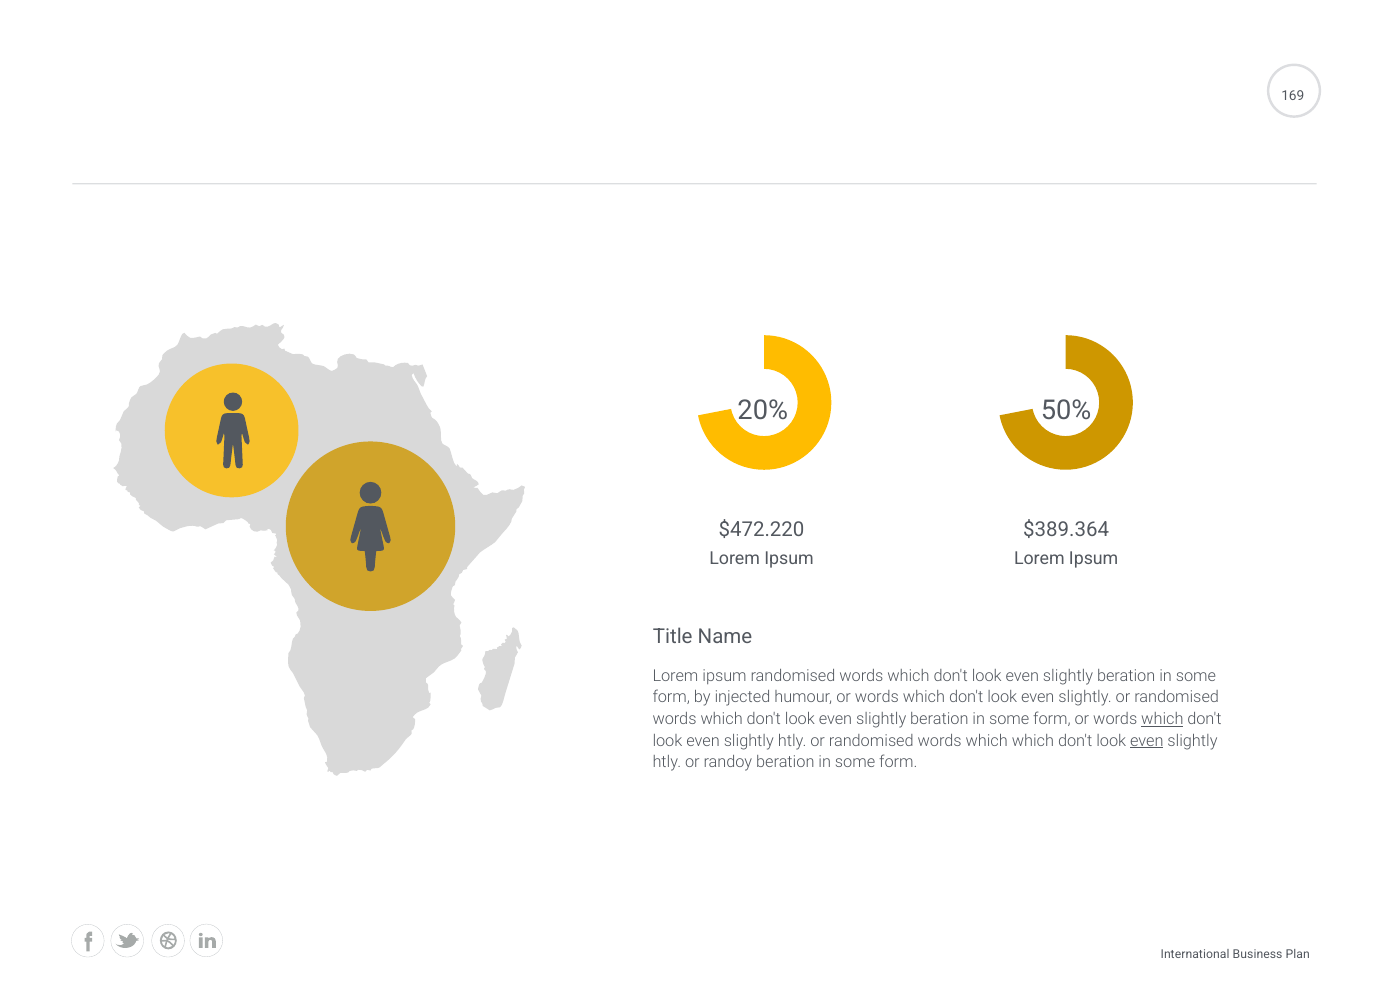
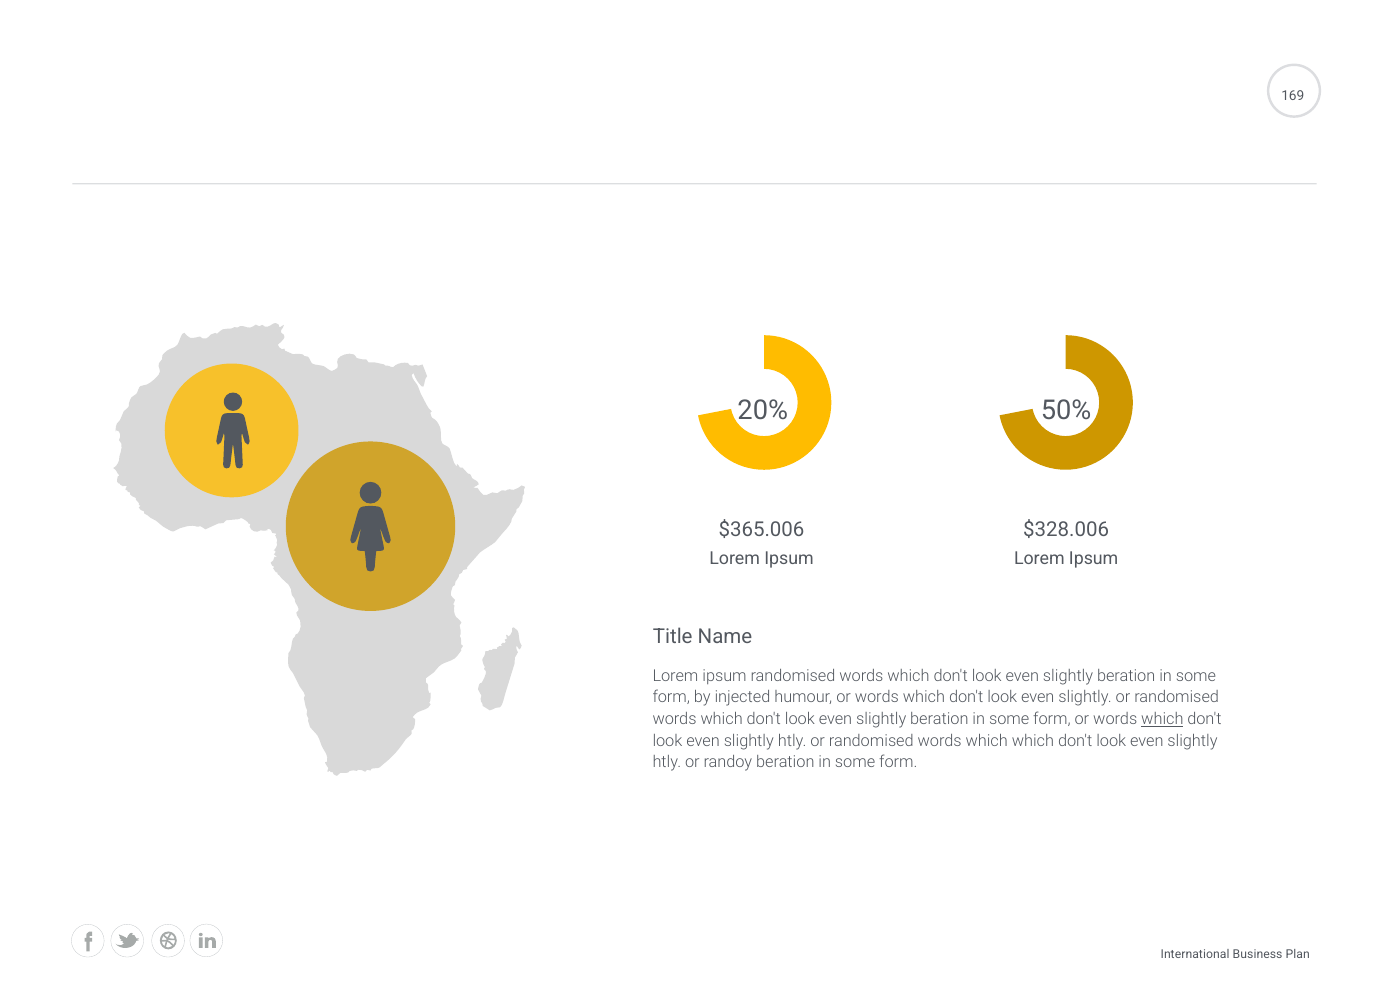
$472.220: $472.220 -> $365.006 (762, 530)
$389.364: $389.364 -> $328.006 (1066, 530)
even underline: present -> none (1147, 740)
